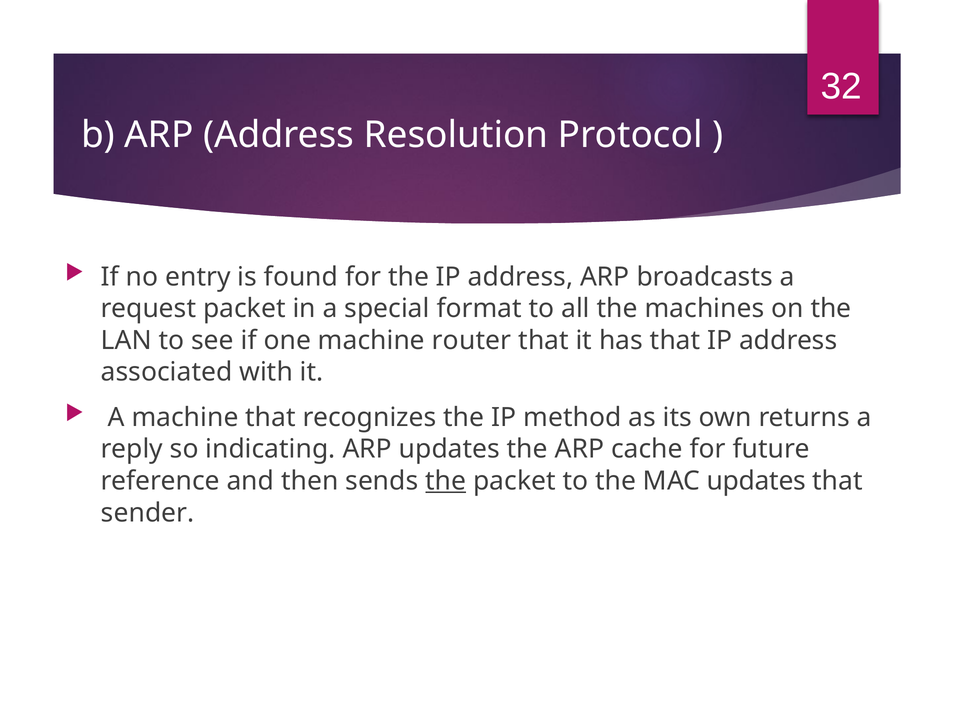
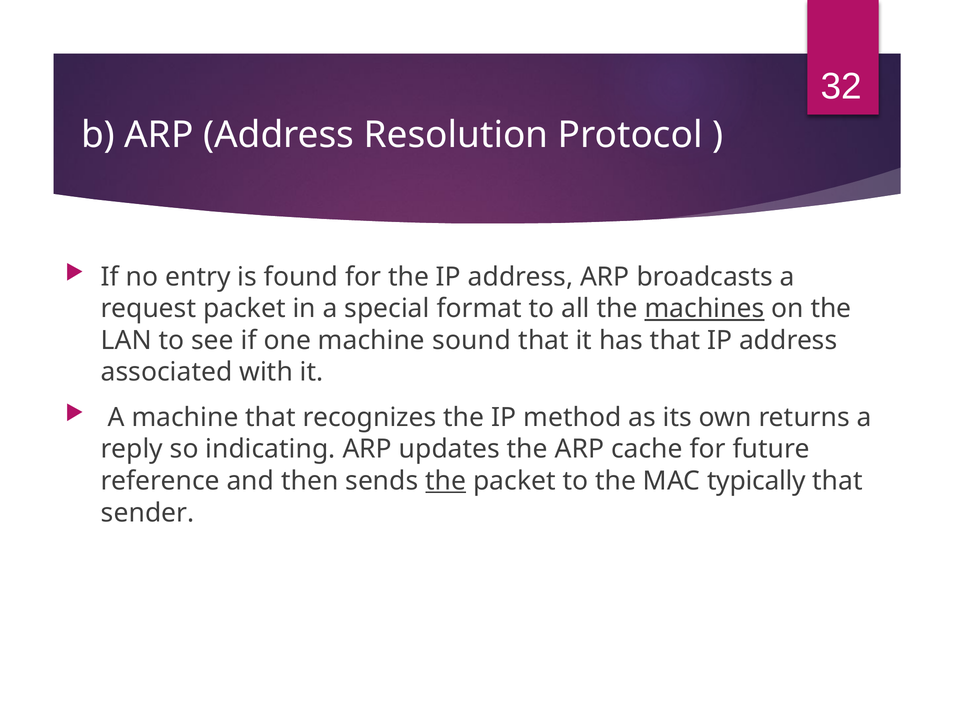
machines underline: none -> present (704, 308)
router: router -> sound (472, 340)
MAC updates: updates -> typically (756, 481)
